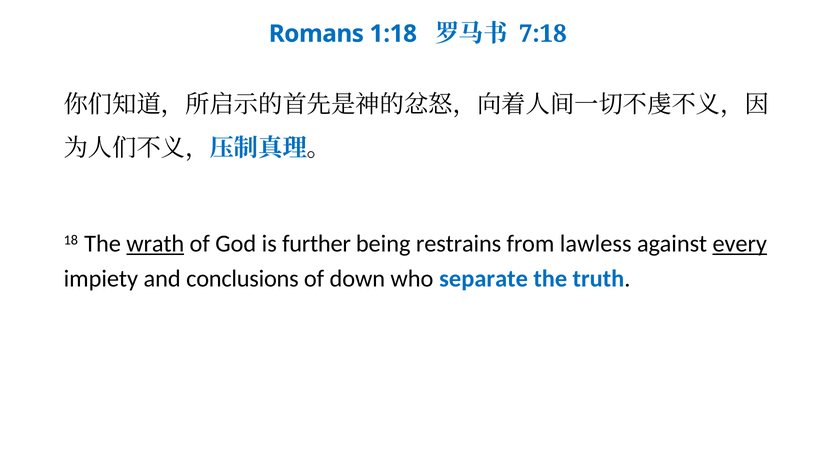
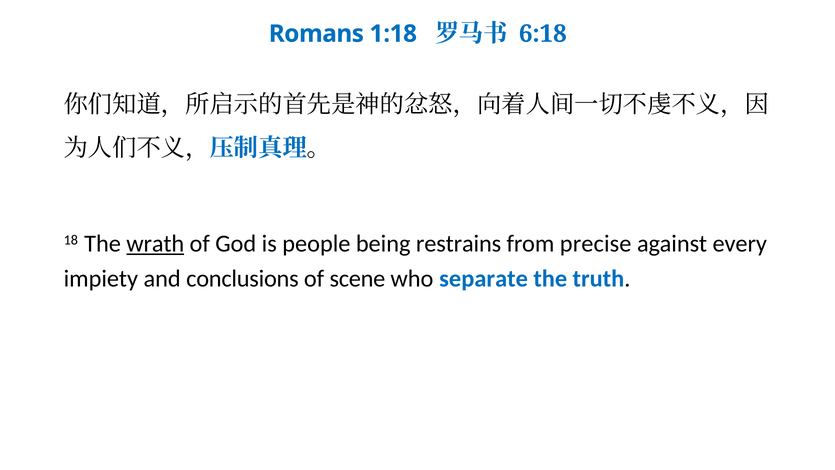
7:18: 7:18 -> 6:18 (543, 34)
further: further -> people (316, 244)
lawless: lawless -> precise (596, 244)
every underline: present -> none (740, 244)
down: down -> scene (357, 279)
